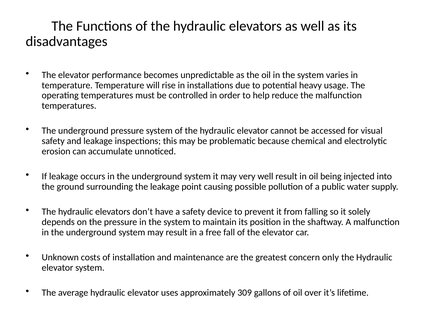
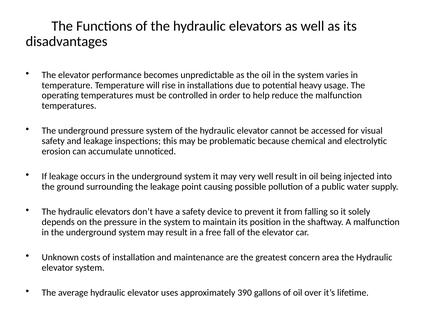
only: only -> area (331, 257)
309: 309 -> 390 (245, 293)
